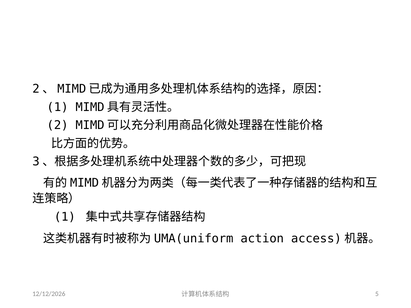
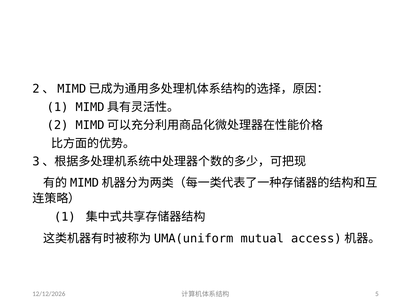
action: action -> mutual (262, 239)
